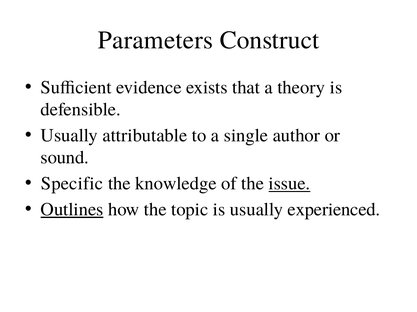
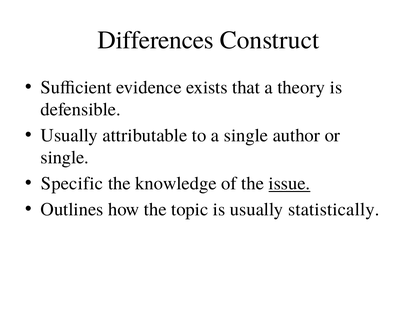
Parameters: Parameters -> Differences (156, 40)
sound: sound -> single (65, 158)
Outlines underline: present -> none (72, 210)
experienced: experienced -> statistically (334, 210)
